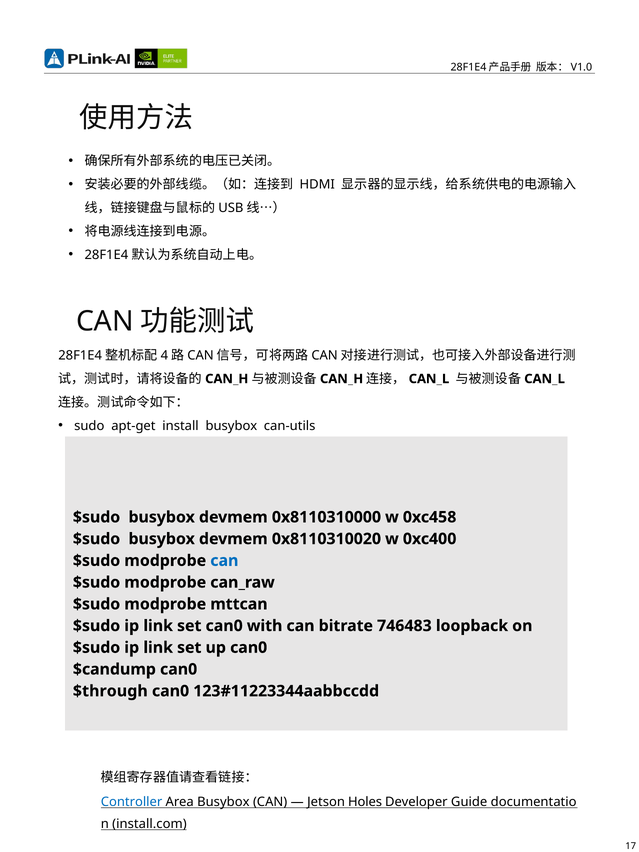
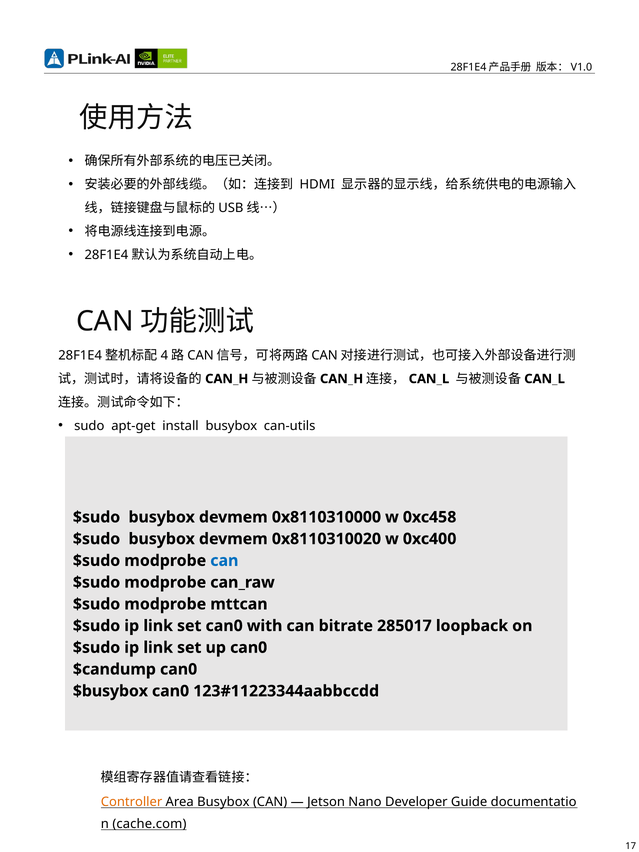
746483: 746483 -> 285017 (404, 626)
$through: $through -> $busybox (110, 691)
Controller colour: blue -> orange (132, 802)
Holes: Holes -> Nano (365, 802)
install.com: install.com -> cache.com (149, 824)
